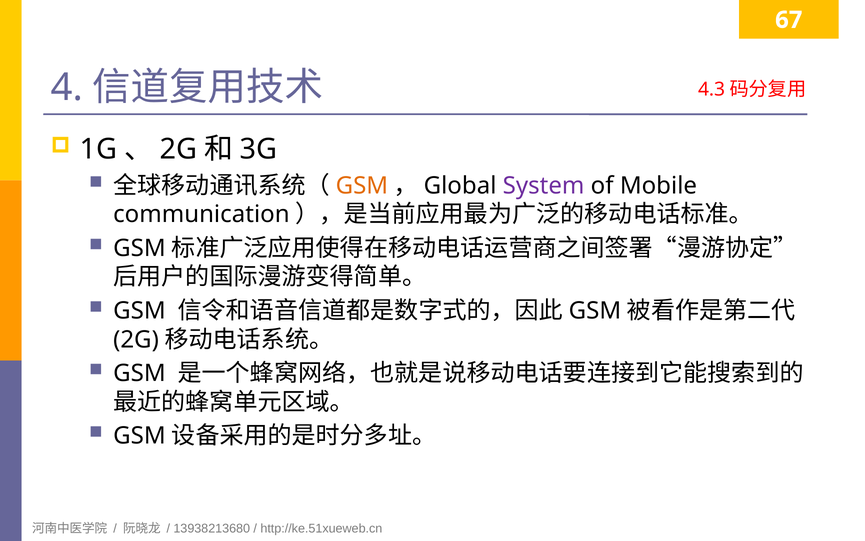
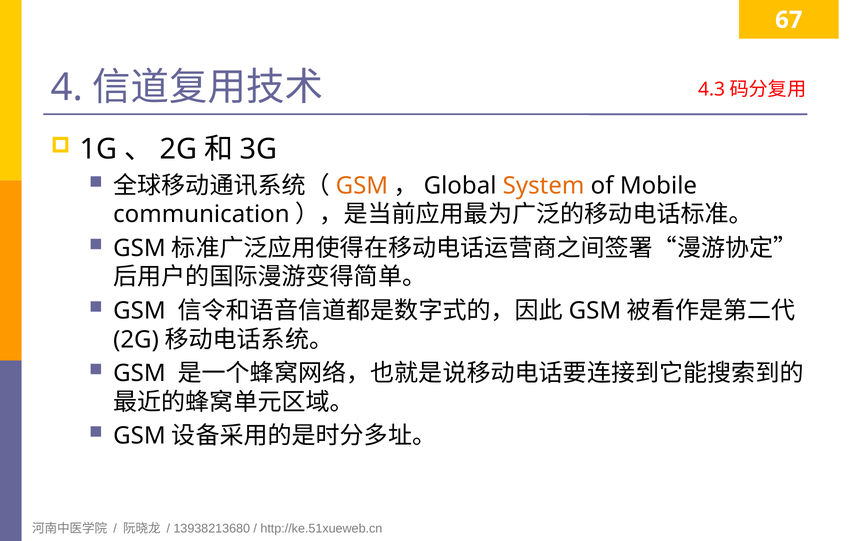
System colour: purple -> orange (544, 185)
